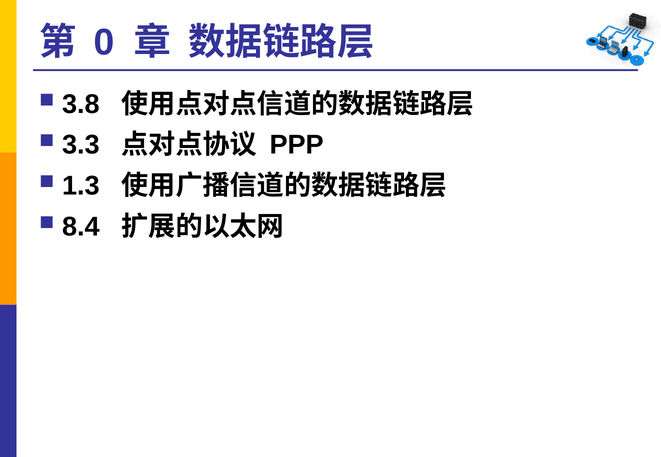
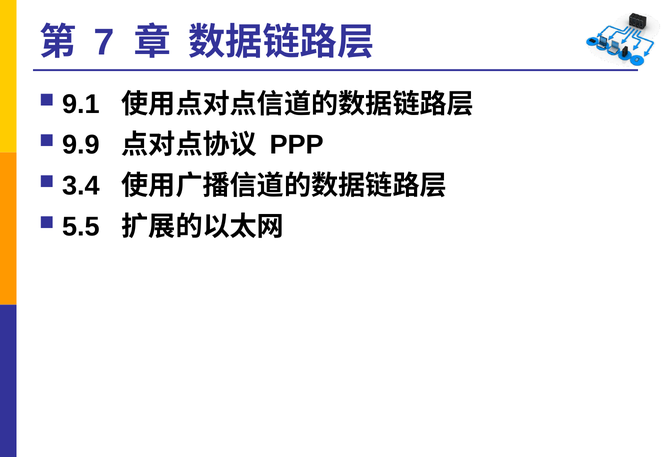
0: 0 -> 7 (104, 43)
3.8: 3.8 -> 9.1 (81, 104)
3.3: 3.3 -> 9.9 (81, 145)
1.3: 1.3 -> 3.4 (81, 186)
8.4: 8.4 -> 5.5 (81, 227)
